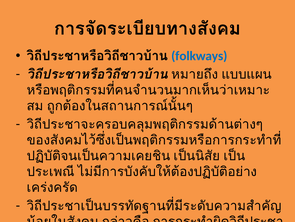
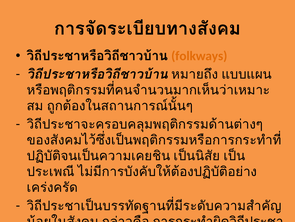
folkways colour: blue -> orange (199, 56)
